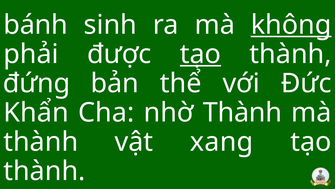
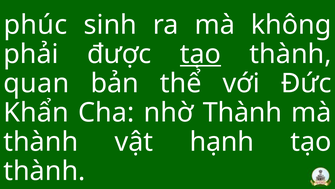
bánh: bánh -> phúc (35, 25)
không underline: present -> none (291, 25)
đứng: đứng -> quan (36, 83)
xang: xang -> hạnh (222, 141)
